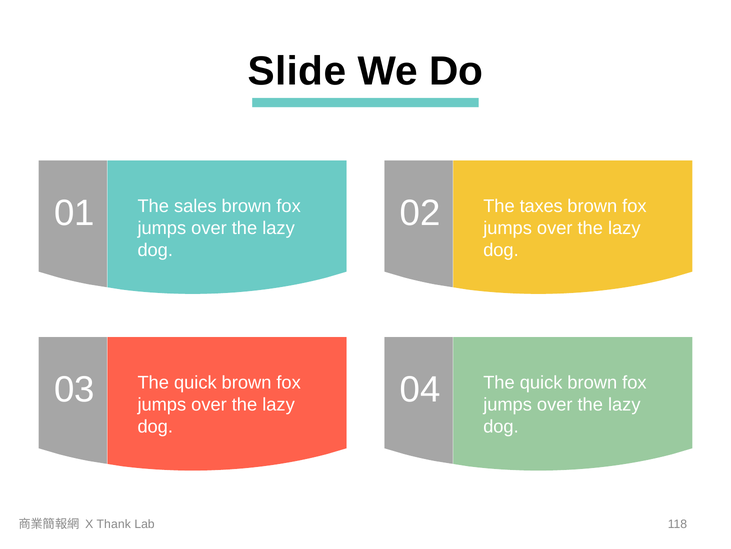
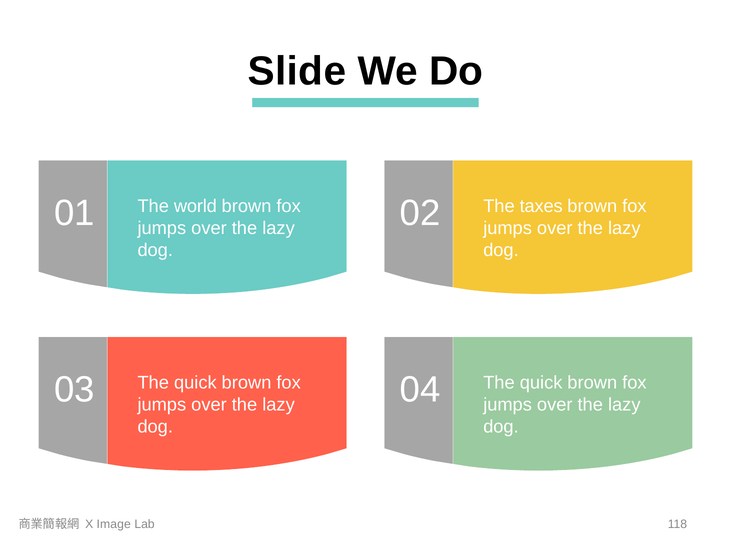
sales: sales -> world (195, 206)
Thank: Thank -> Image (114, 524)
